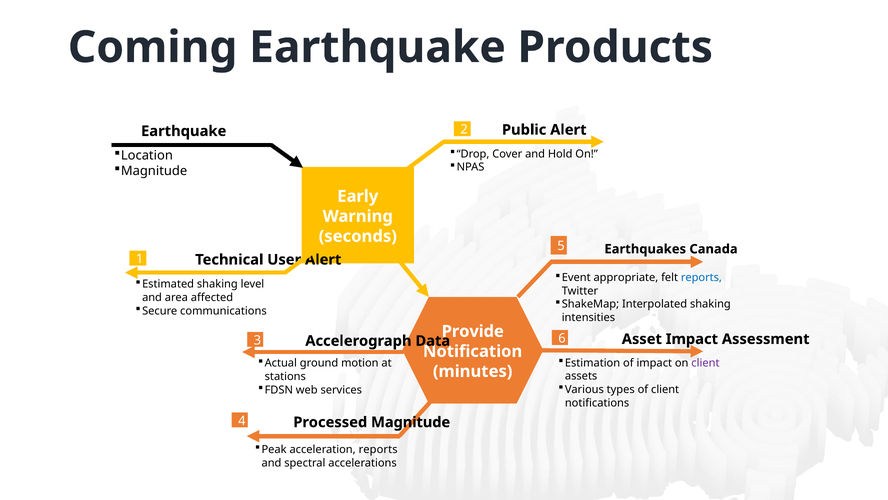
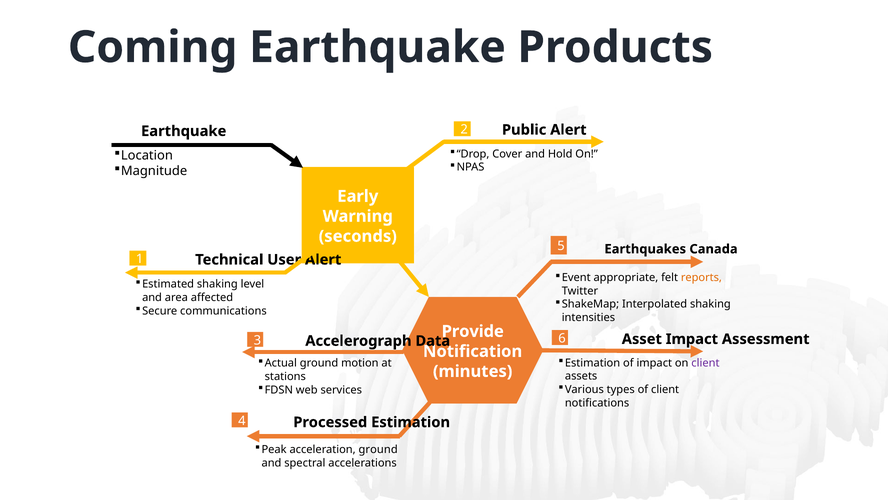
reports colour: blue -> orange (701, 277)
Processed Magnitude: Magnitude -> Estimation (411, 422)
acceleration reports: reports -> ground (378, 449)
